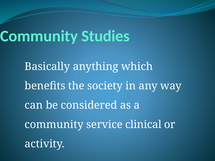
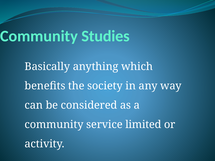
clinical: clinical -> limited (143, 125)
